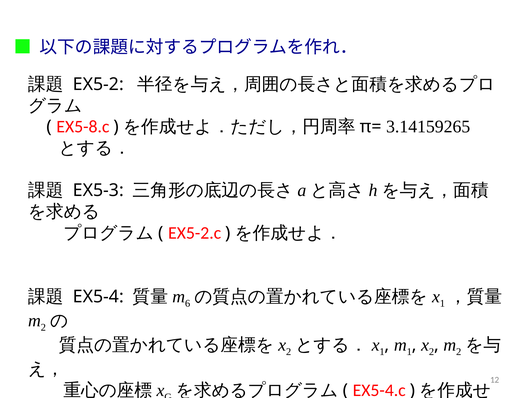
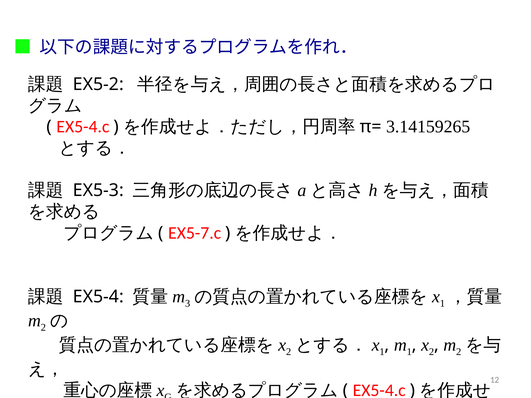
EX5-8.c: EX5-8.c -> EX5-4.c (83, 127)
EX5-2.c: EX5-2.c -> EX5-7.c (195, 233)
6: 6 -> 3 (188, 304)
